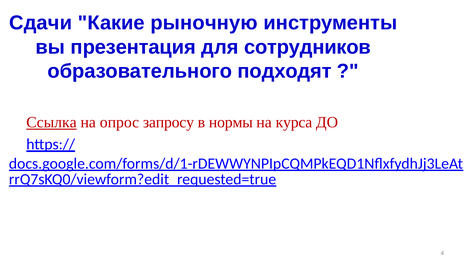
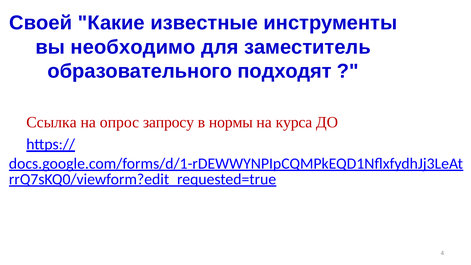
Сдачи: Сдачи -> Своей (41, 23)
рыночную: рыночную -> известные (204, 23)
презентация: презентация -> необходимо (133, 47)
сотрудников: сотрудников -> заместитель (307, 47)
Ссылка underline: present -> none (51, 122)
